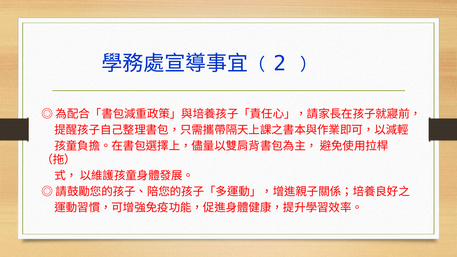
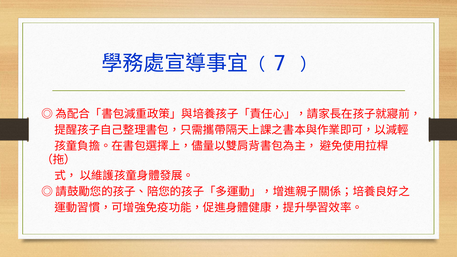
2: 2 -> 7 (280, 64)
